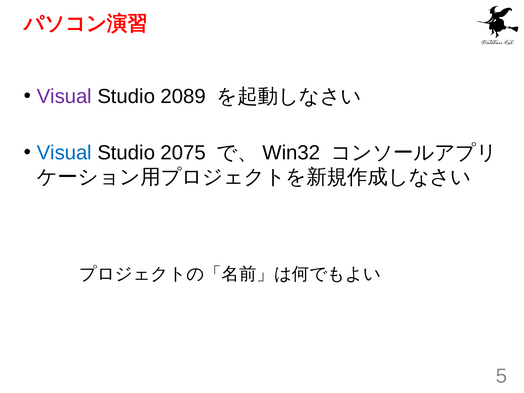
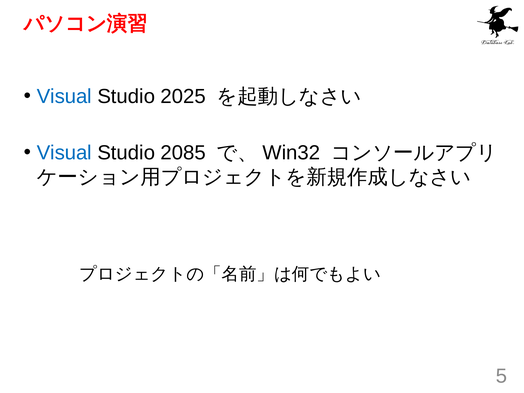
Visual colour: purple -> blue (64, 97)
2089: 2089 -> 2025 (183, 97)
2075: 2075 -> 2085 (183, 153)
